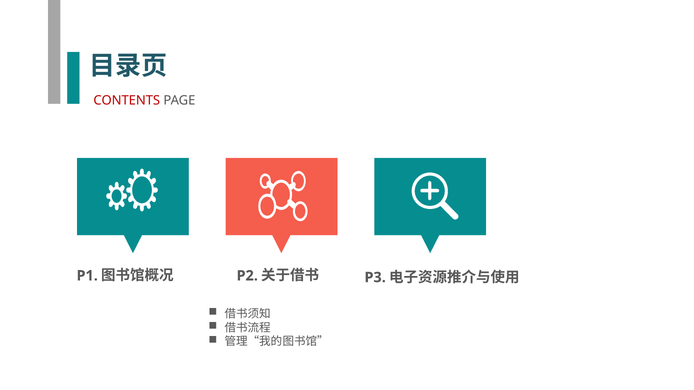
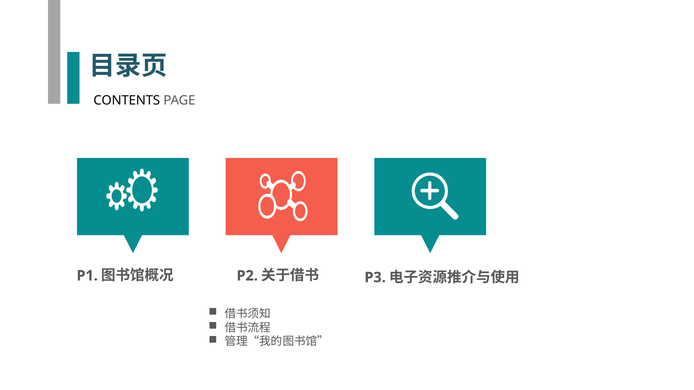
CONTENTS colour: red -> black (127, 101)
